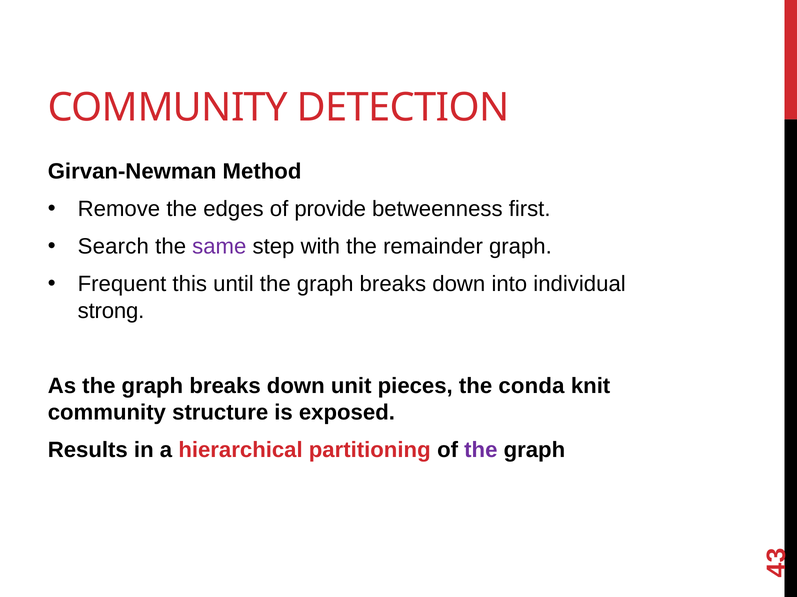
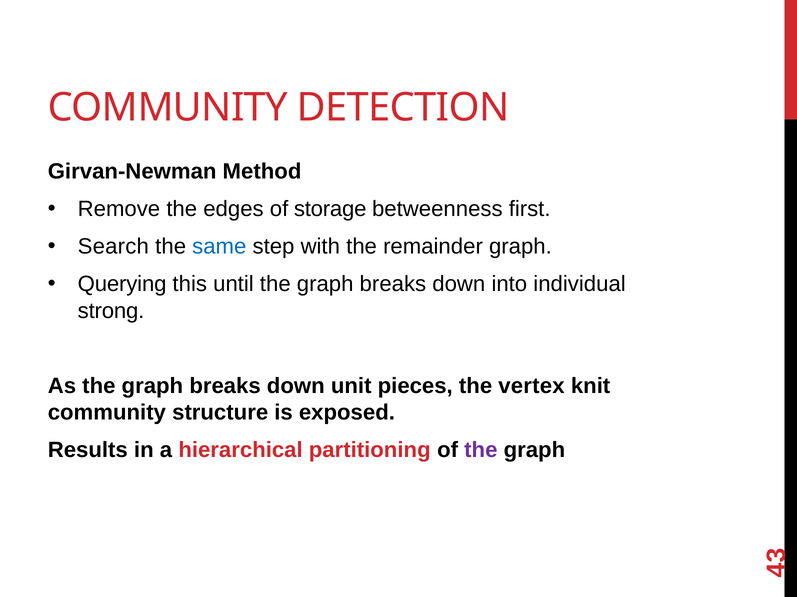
provide: provide -> storage (330, 209)
same colour: purple -> blue (219, 247)
Frequent: Frequent -> Querying (122, 285)
conda: conda -> vertex (531, 386)
